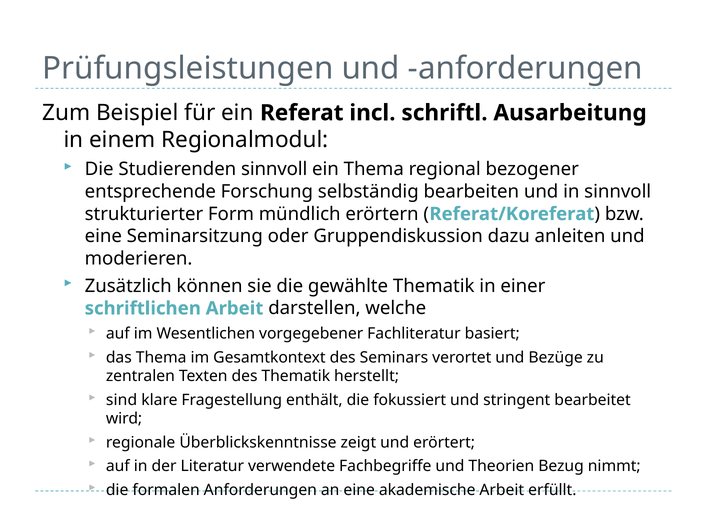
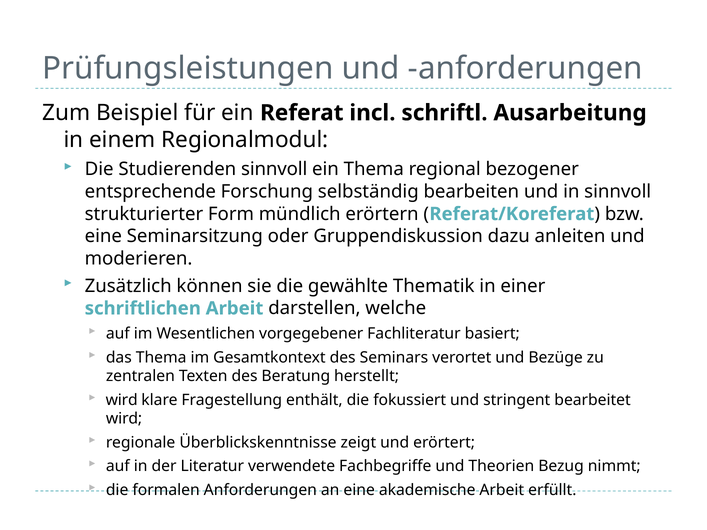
des Thematik: Thematik -> Beratung (296, 376)
sind: sind -> wird (122, 400)
